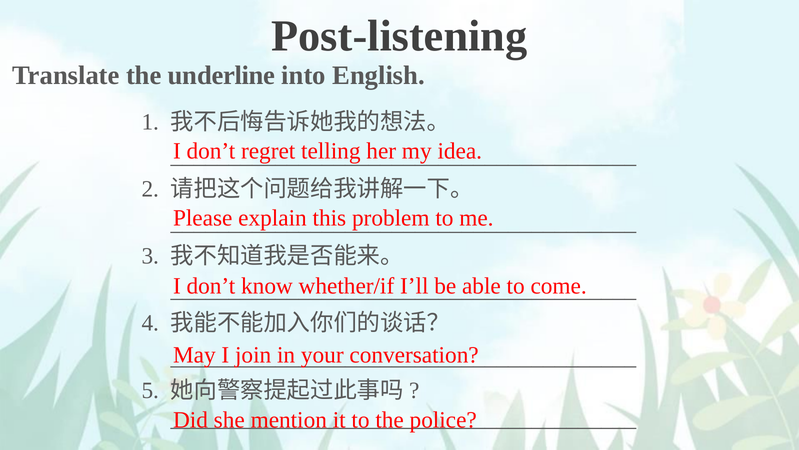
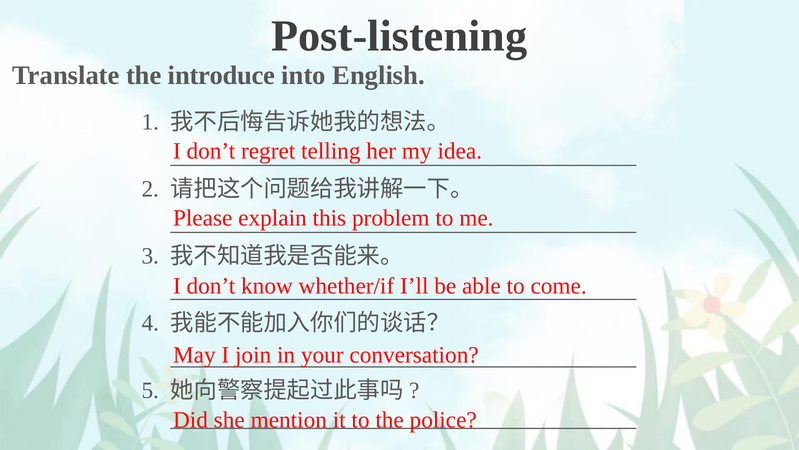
underline: underline -> introduce (222, 76)
